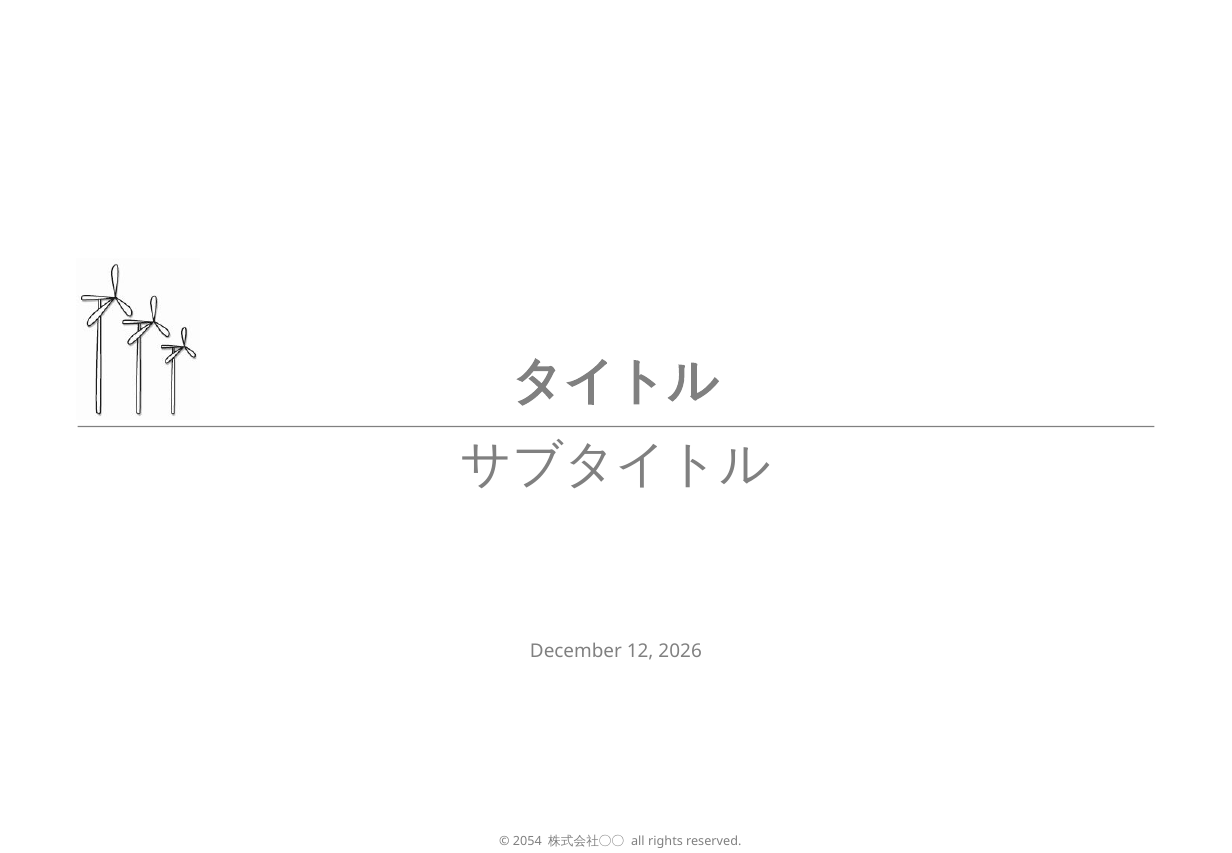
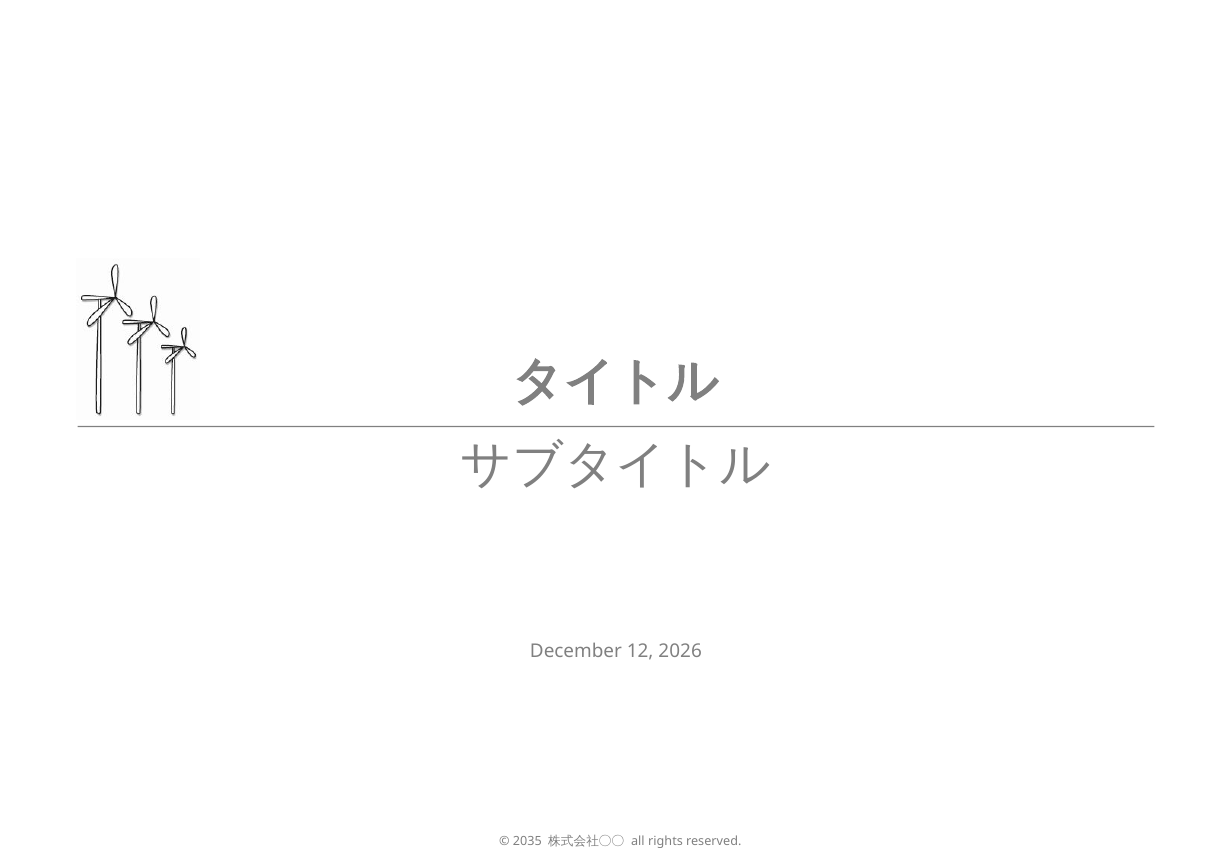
2054: 2054 -> 2035 (527, 841)
